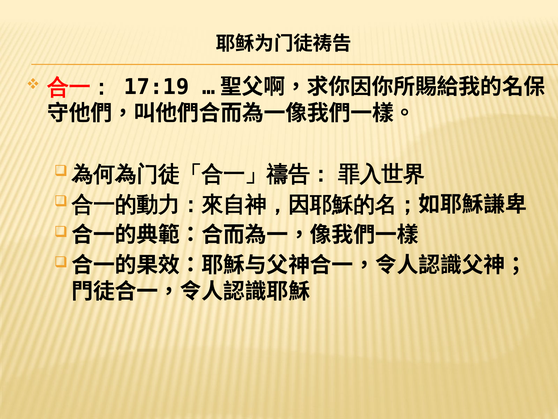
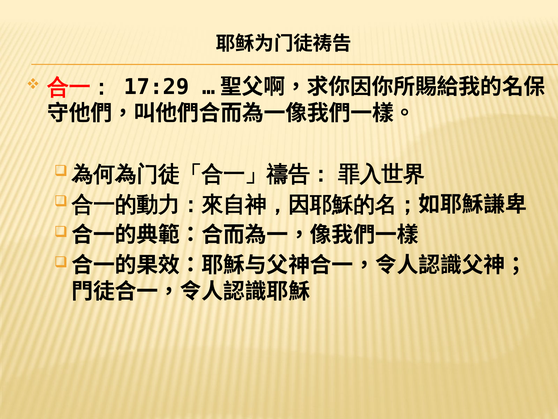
17:19: 17:19 -> 17:29 (156, 87)
